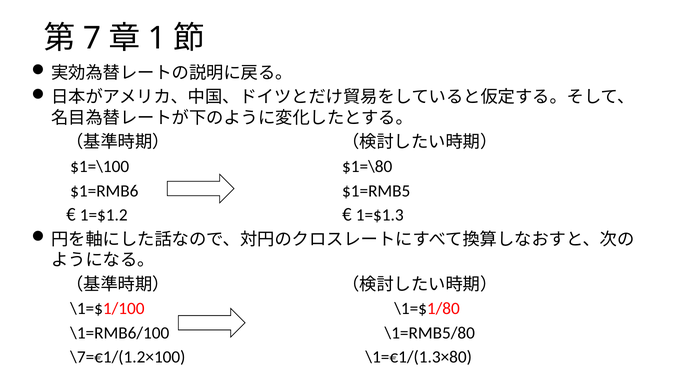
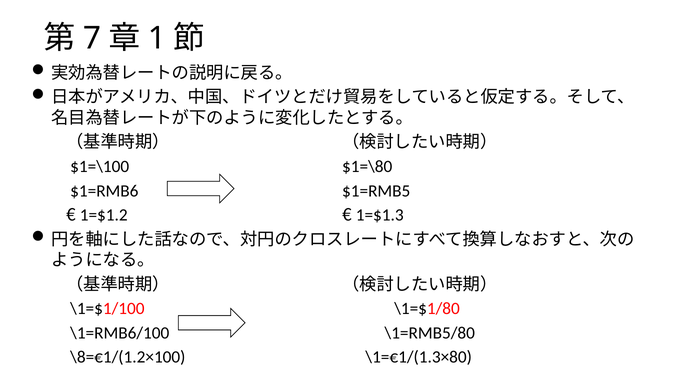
\7=€1/(1.2×100: \7=€1/(1.2×100 -> \8=€1/(1.2×100 (128, 357)
